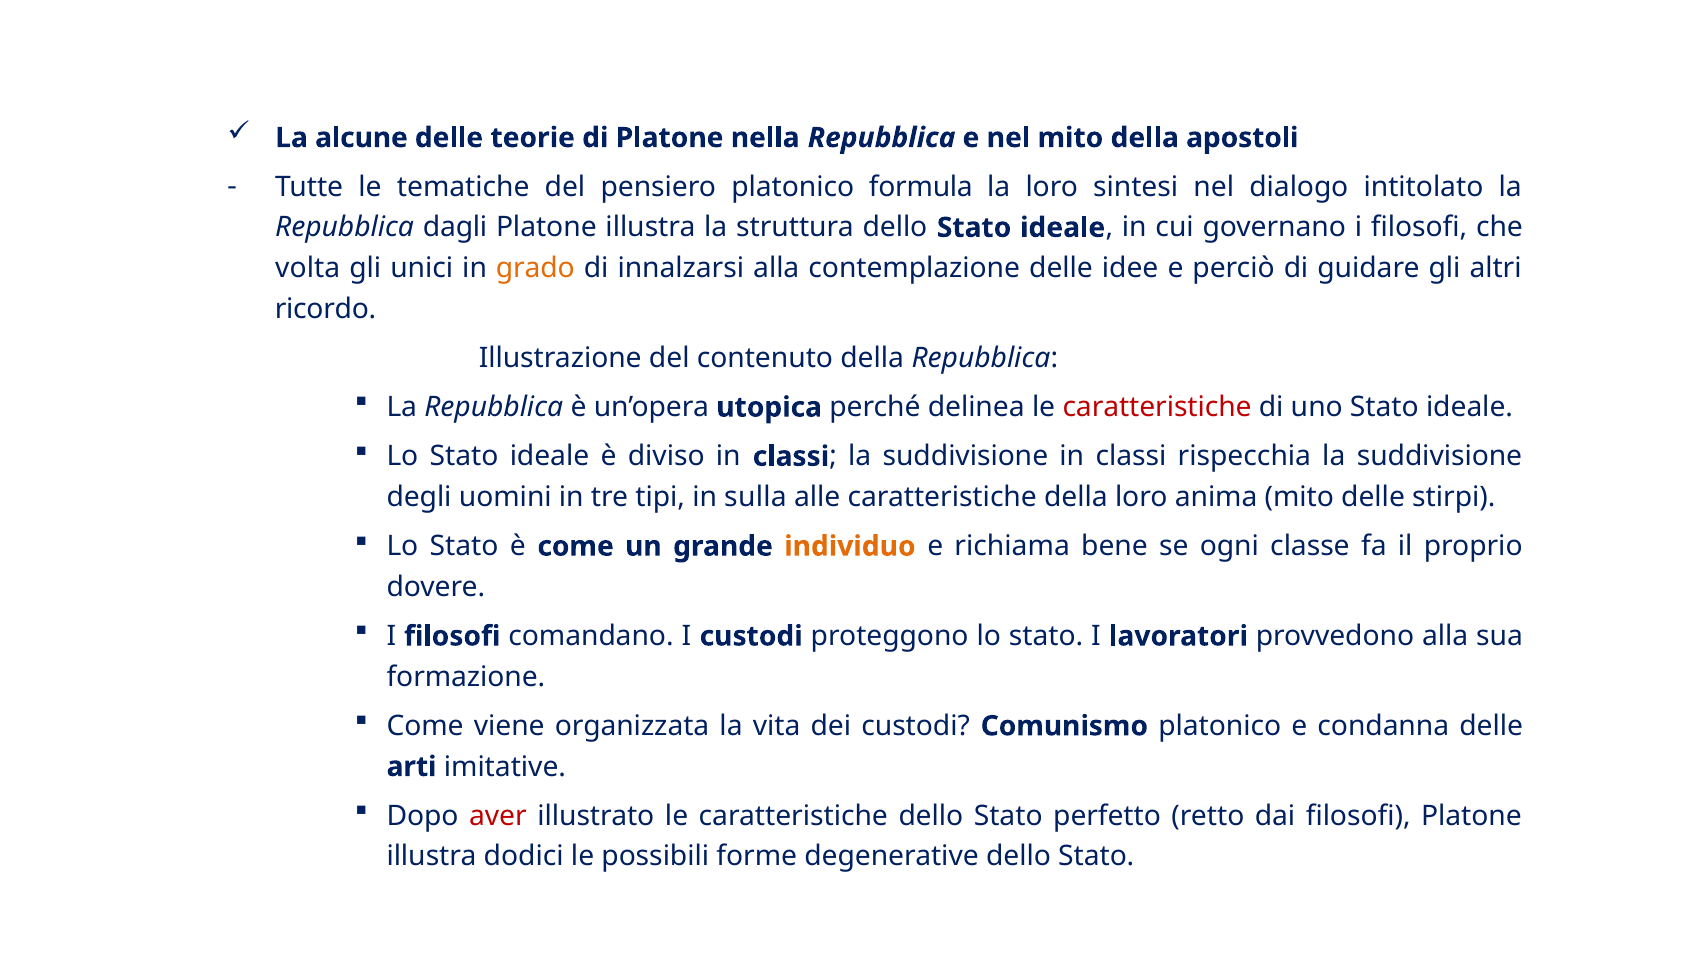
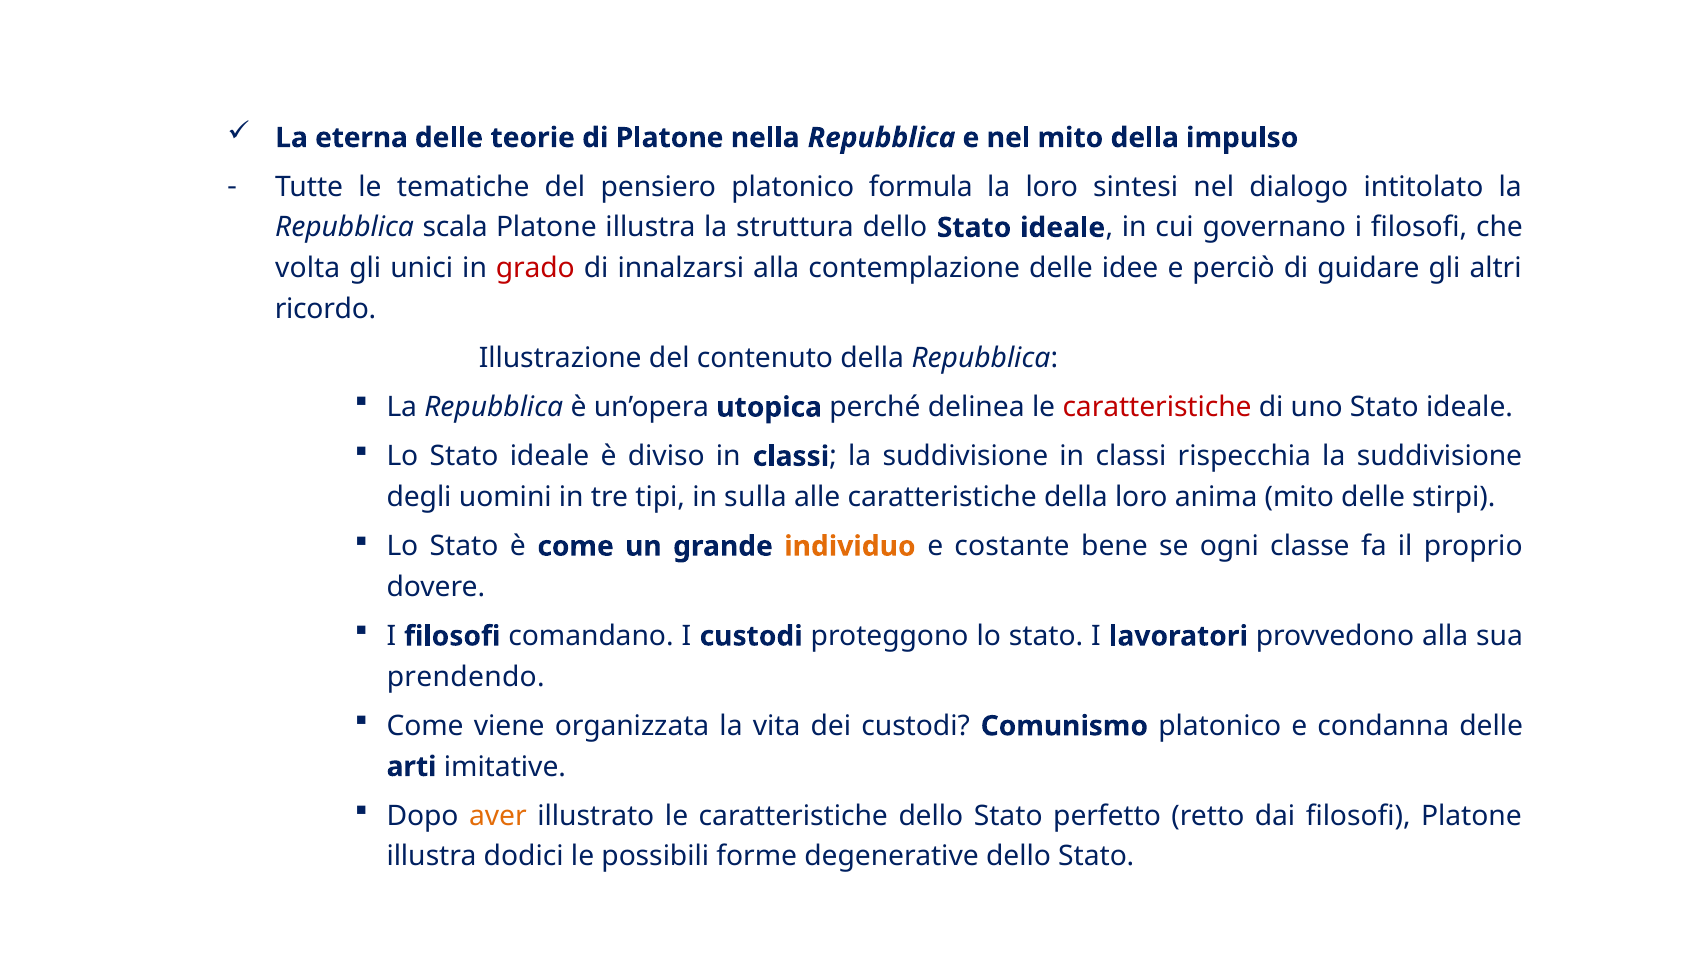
alcune: alcune -> eterna (361, 138)
apostoli: apostoli -> impulso (1242, 138)
dagli: dagli -> scala (455, 228)
grado colour: orange -> red (535, 268)
richiama: richiama -> costante (1012, 547)
formazione: formazione -> prendendo (466, 677)
aver colour: red -> orange (498, 816)
